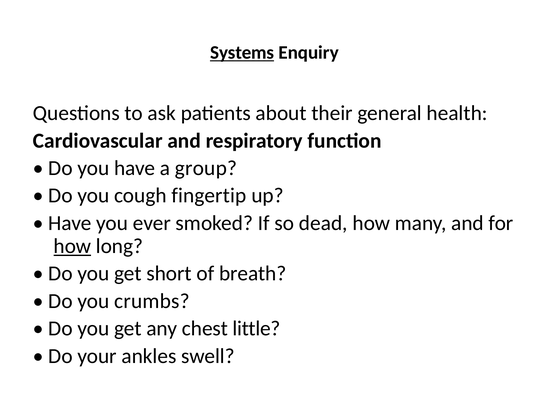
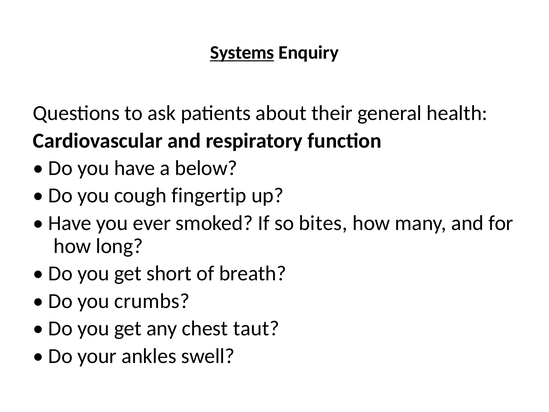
group: group -> below (206, 168)
dead: dead -> bites (323, 223)
how underline: present -> none (72, 246)
little: little -> taut (256, 328)
